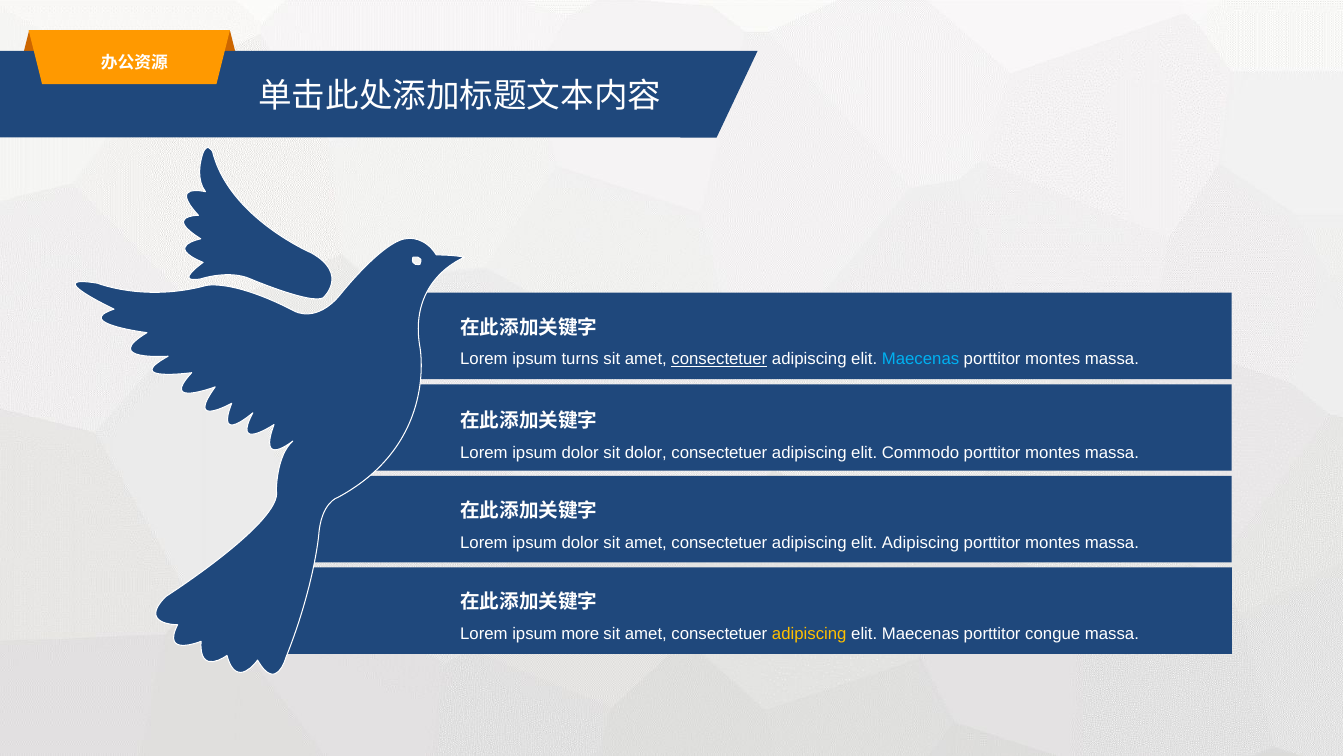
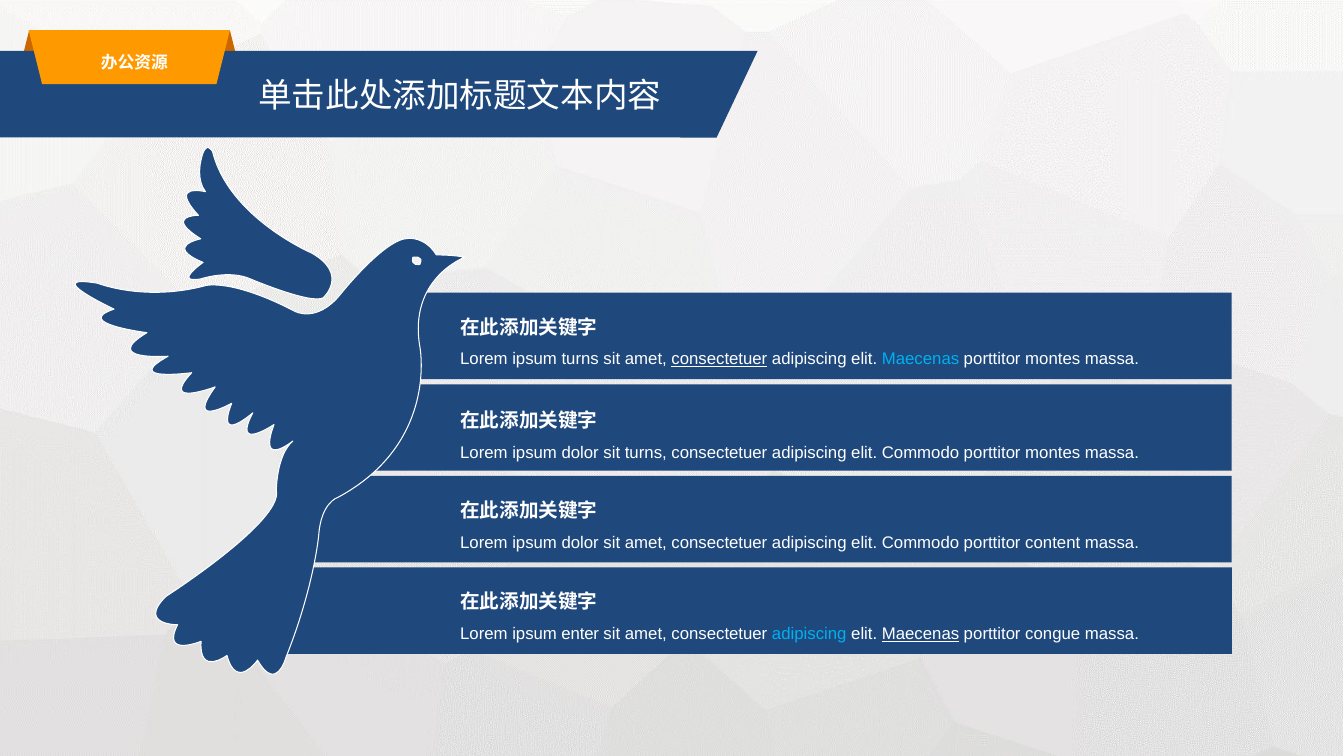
sit dolor: dolor -> turns (646, 452)
Adipiscing: Adipiscing -> Commodo (921, 542)
montes: montes -> content (1053, 542)
more: more -> enter (580, 634)
adipiscing colour: yellow -> light blue (809, 634)
Maecenas underline: none -> present (921, 634)
